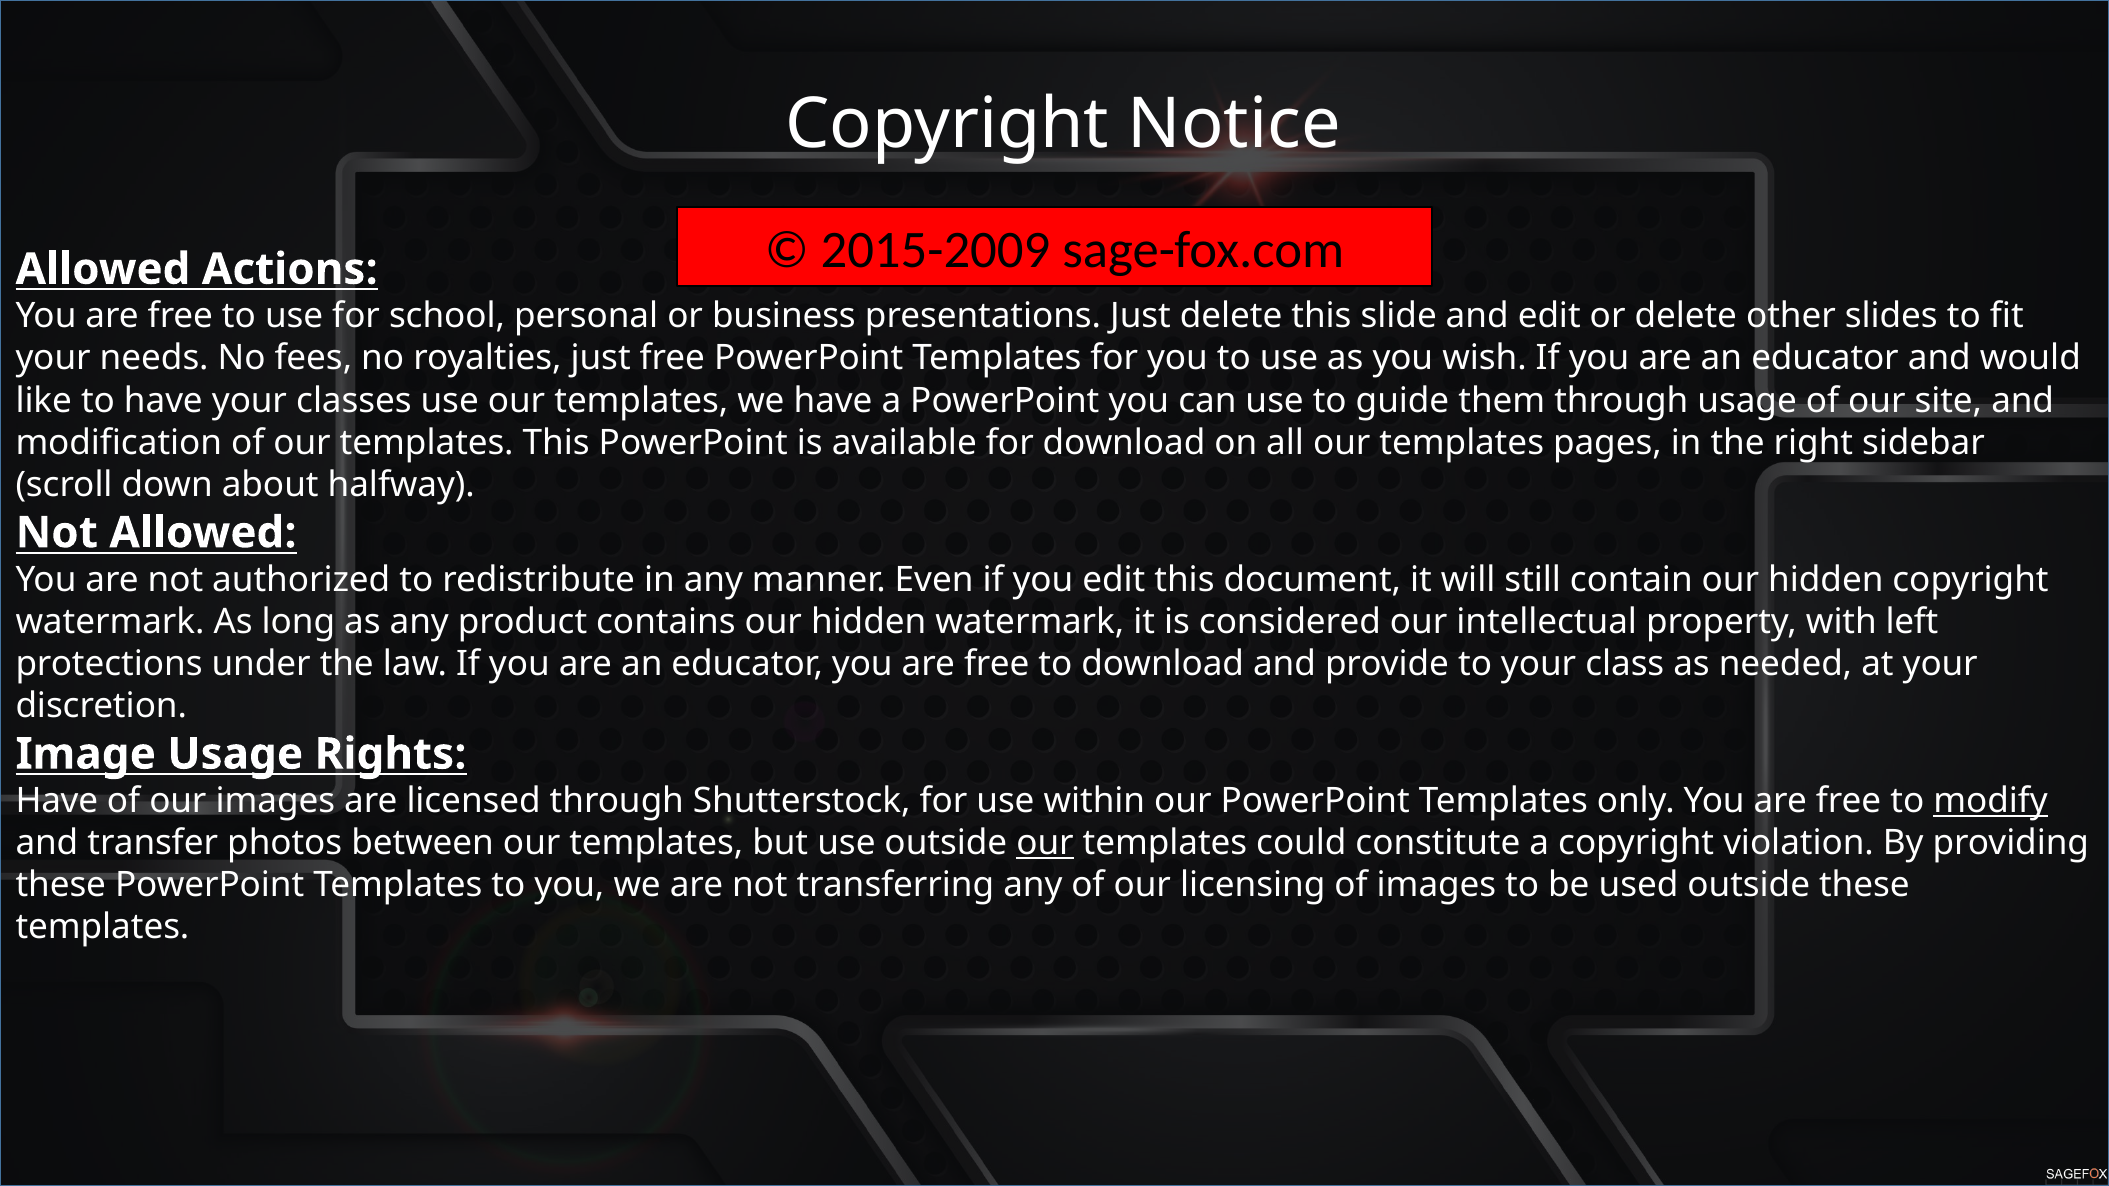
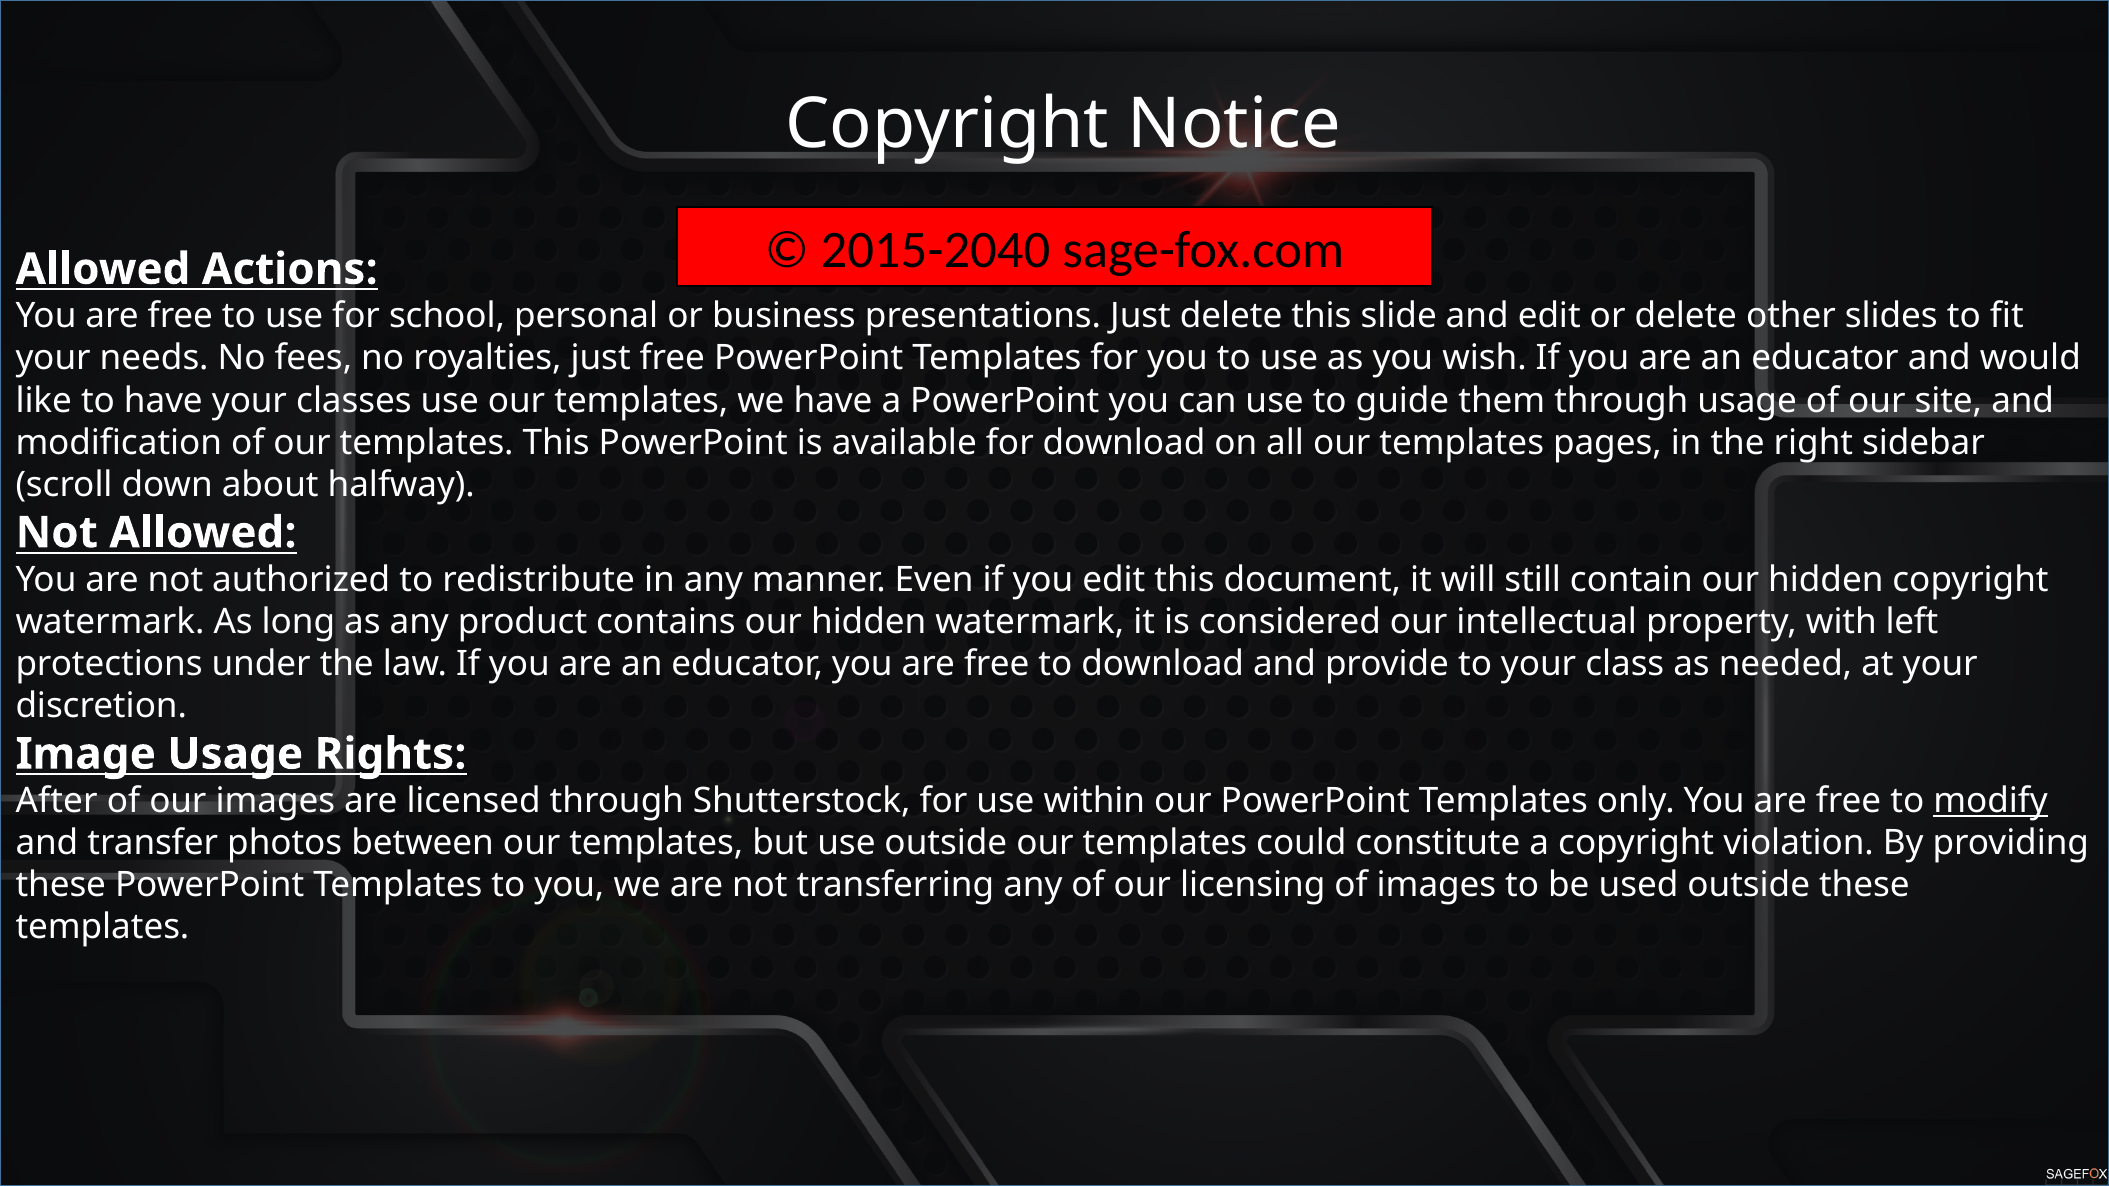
2015-2009: 2015-2009 -> 2015-2040 (935, 250)
Have: Have -> After (57, 801)
our underline: present -> none (1045, 843)
